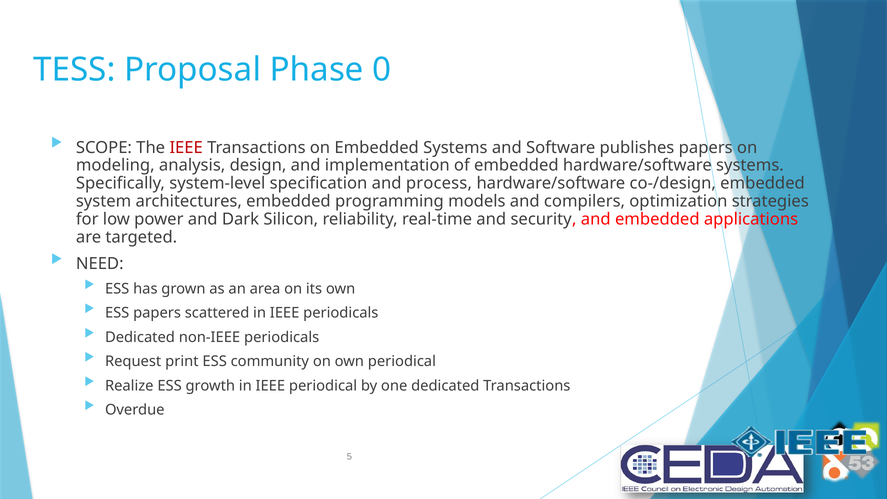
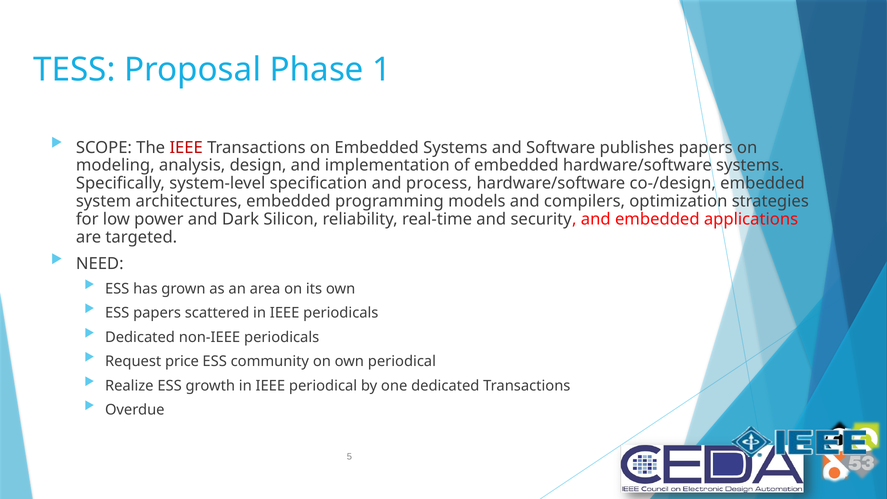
0: 0 -> 1 (382, 70)
print: print -> price (182, 361)
